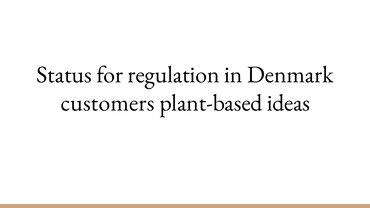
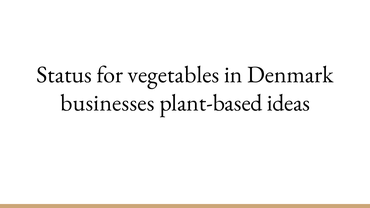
regulation: regulation -> vegetables (174, 75)
customers: customers -> businesses (108, 103)
